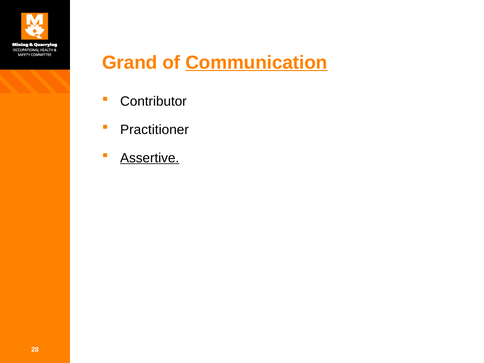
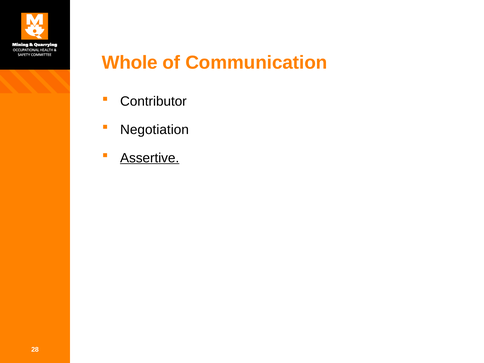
Grand: Grand -> Whole (130, 62)
Communication underline: present -> none (256, 62)
Practitioner: Practitioner -> Negotiation (155, 130)
